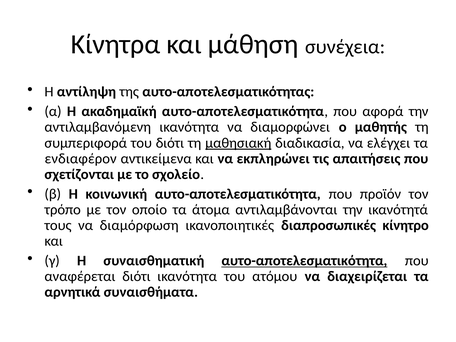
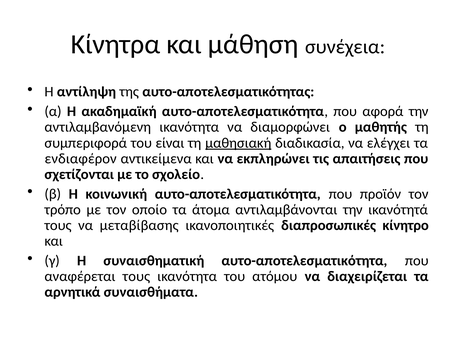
του διότι: διότι -> είναι (170, 143)
διαμόρφωση: διαμόρφωση -> μεταβίβασης (139, 225)
αυτο-αποτελεσματικότητα underline: present -> none (304, 261)
αναφέρεται διότι: διότι -> τους (136, 276)
